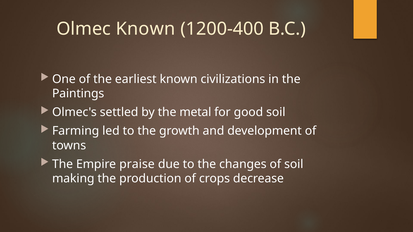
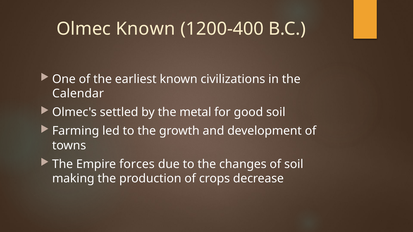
Paintings: Paintings -> Calendar (78, 94)
praise: praise -> forces (137, 164)
